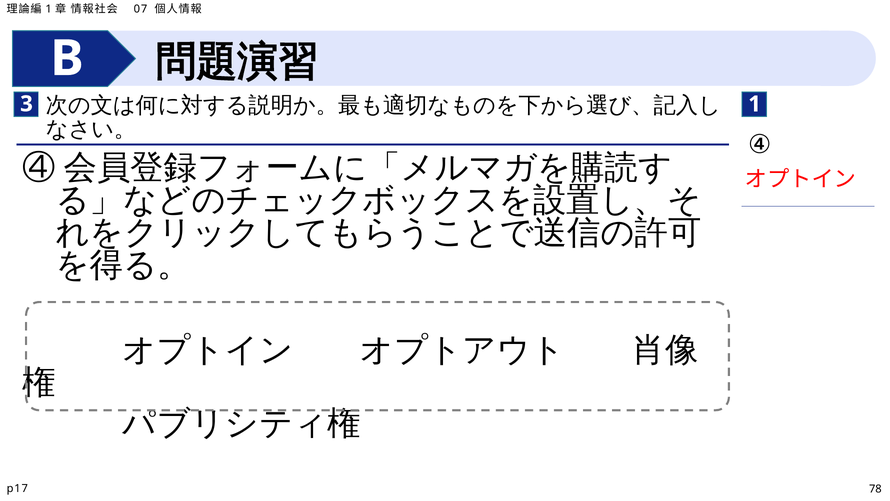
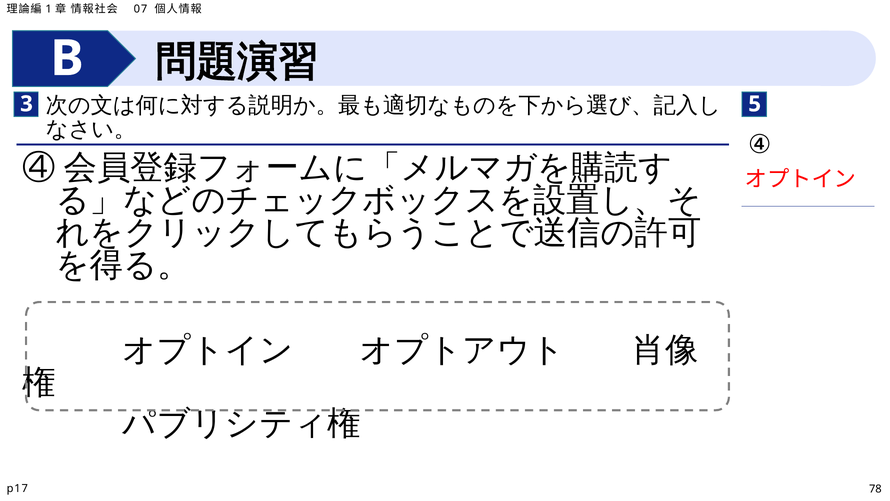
3 1: 1 -> 5 (755, 104)
